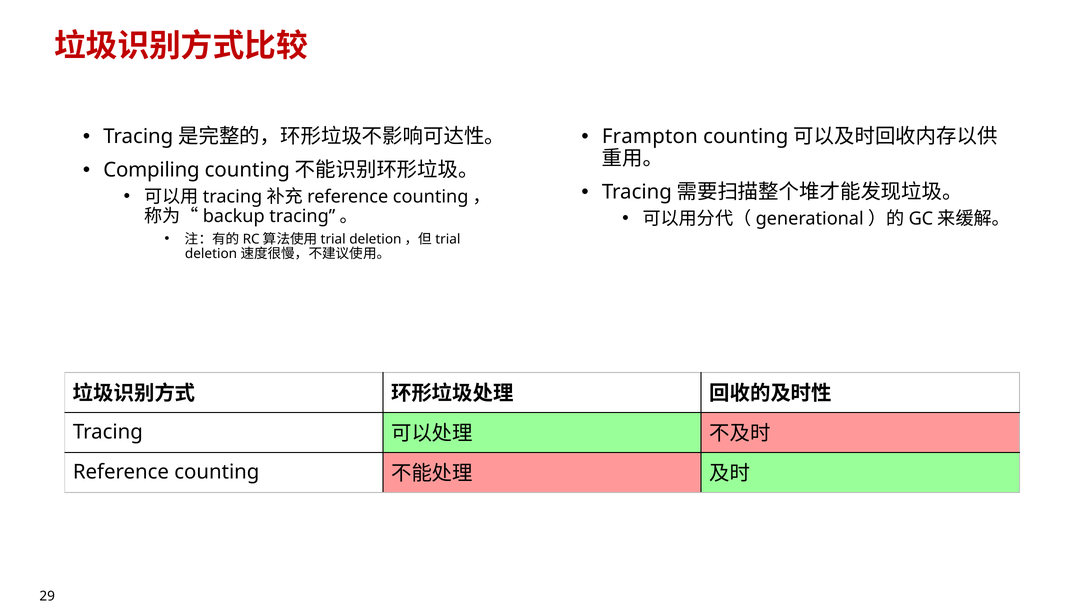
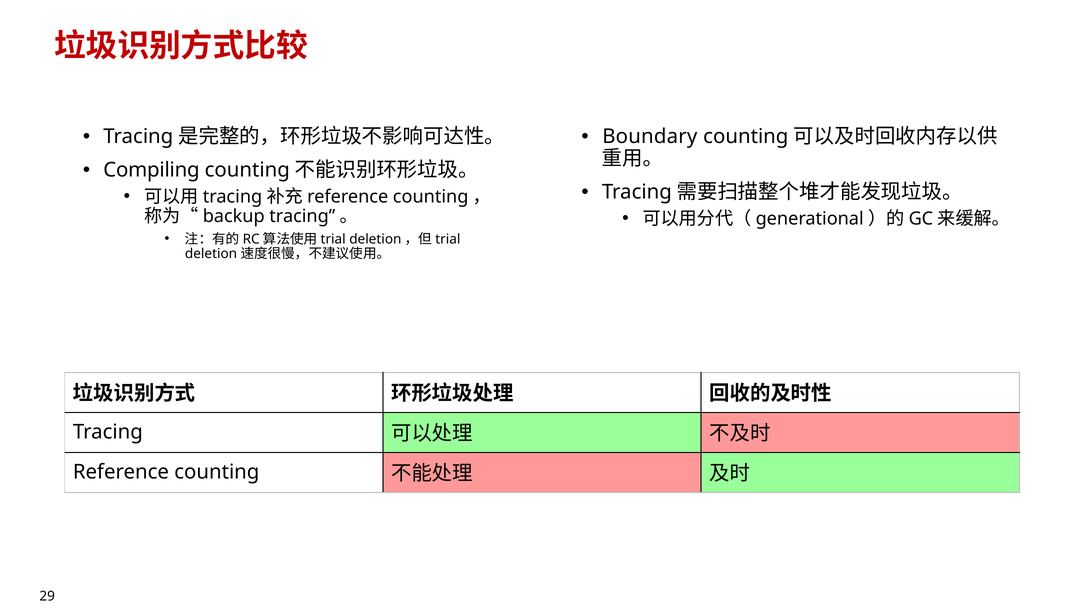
Frampton: Frampton -> Boundary (650, 137)
